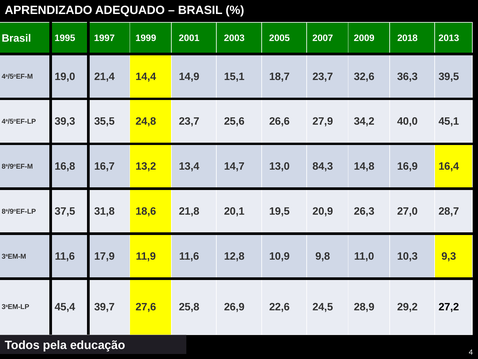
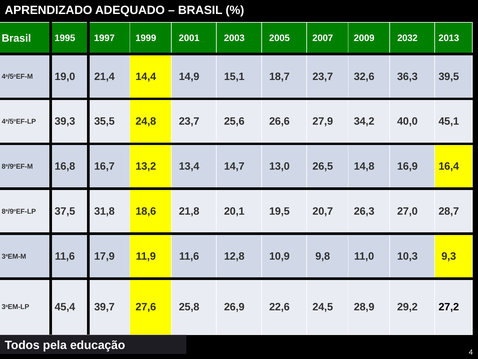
2018: 2018 -> 2032 (407, 38)
84,3: 84,3 -> 26,5 (323, 166)
20,9: 20,9 -> 20,7 (323, 211)
